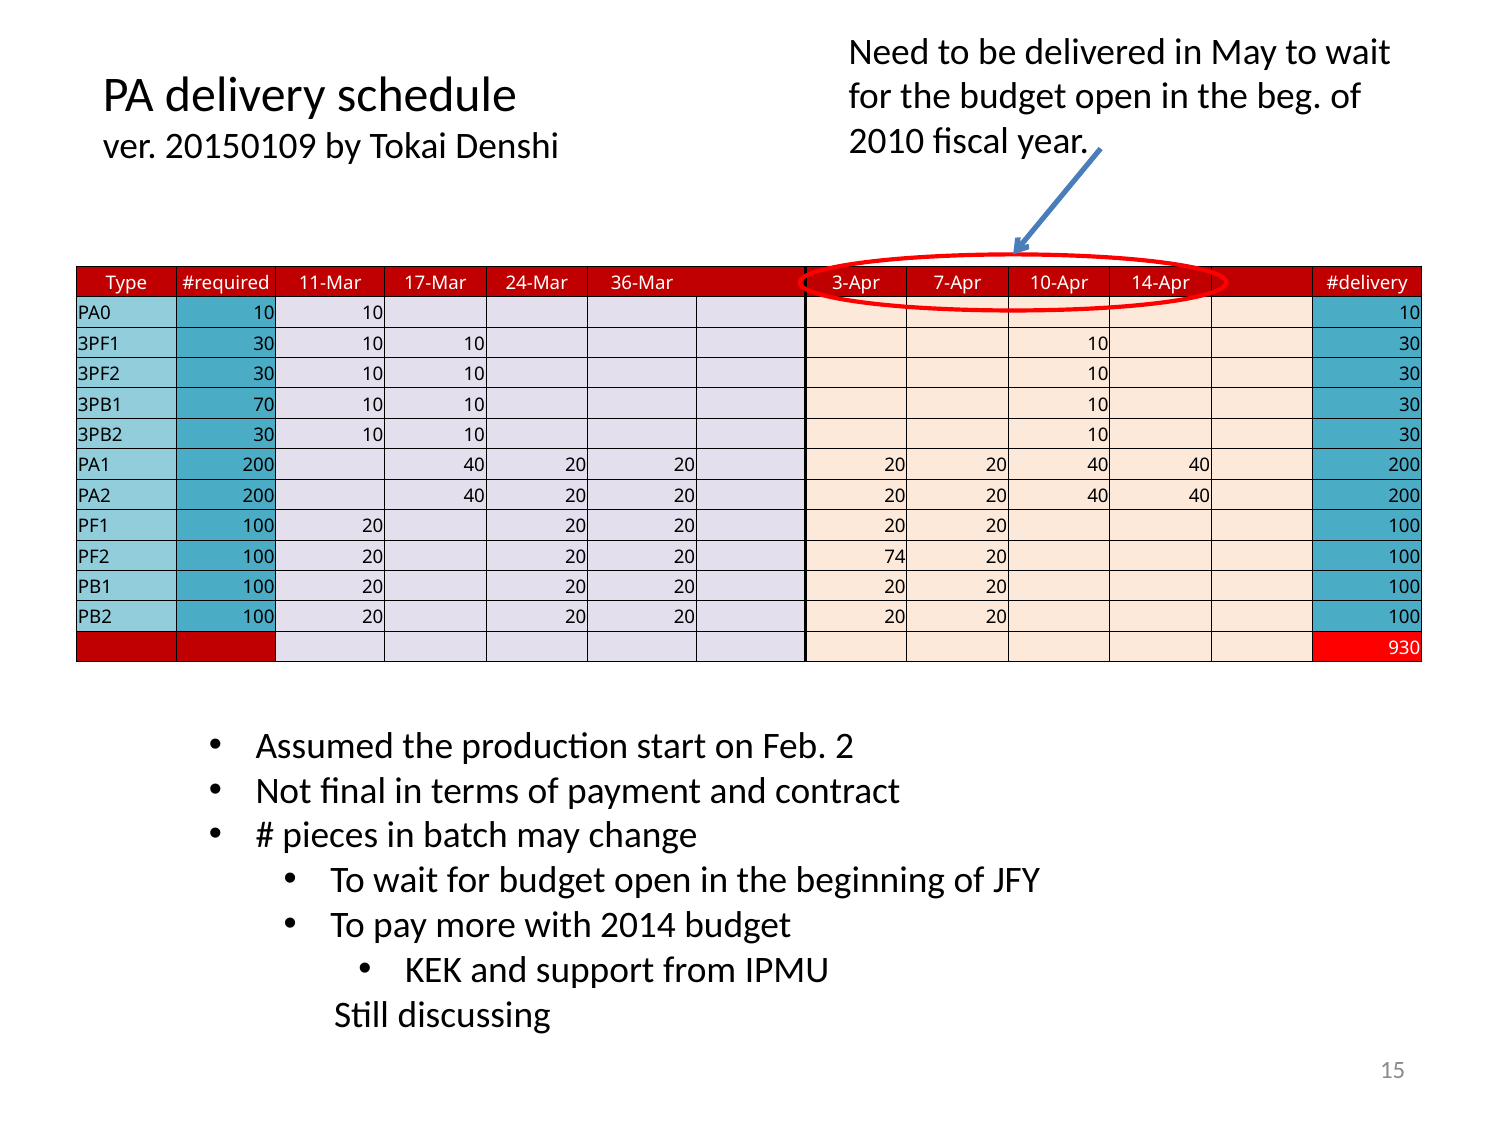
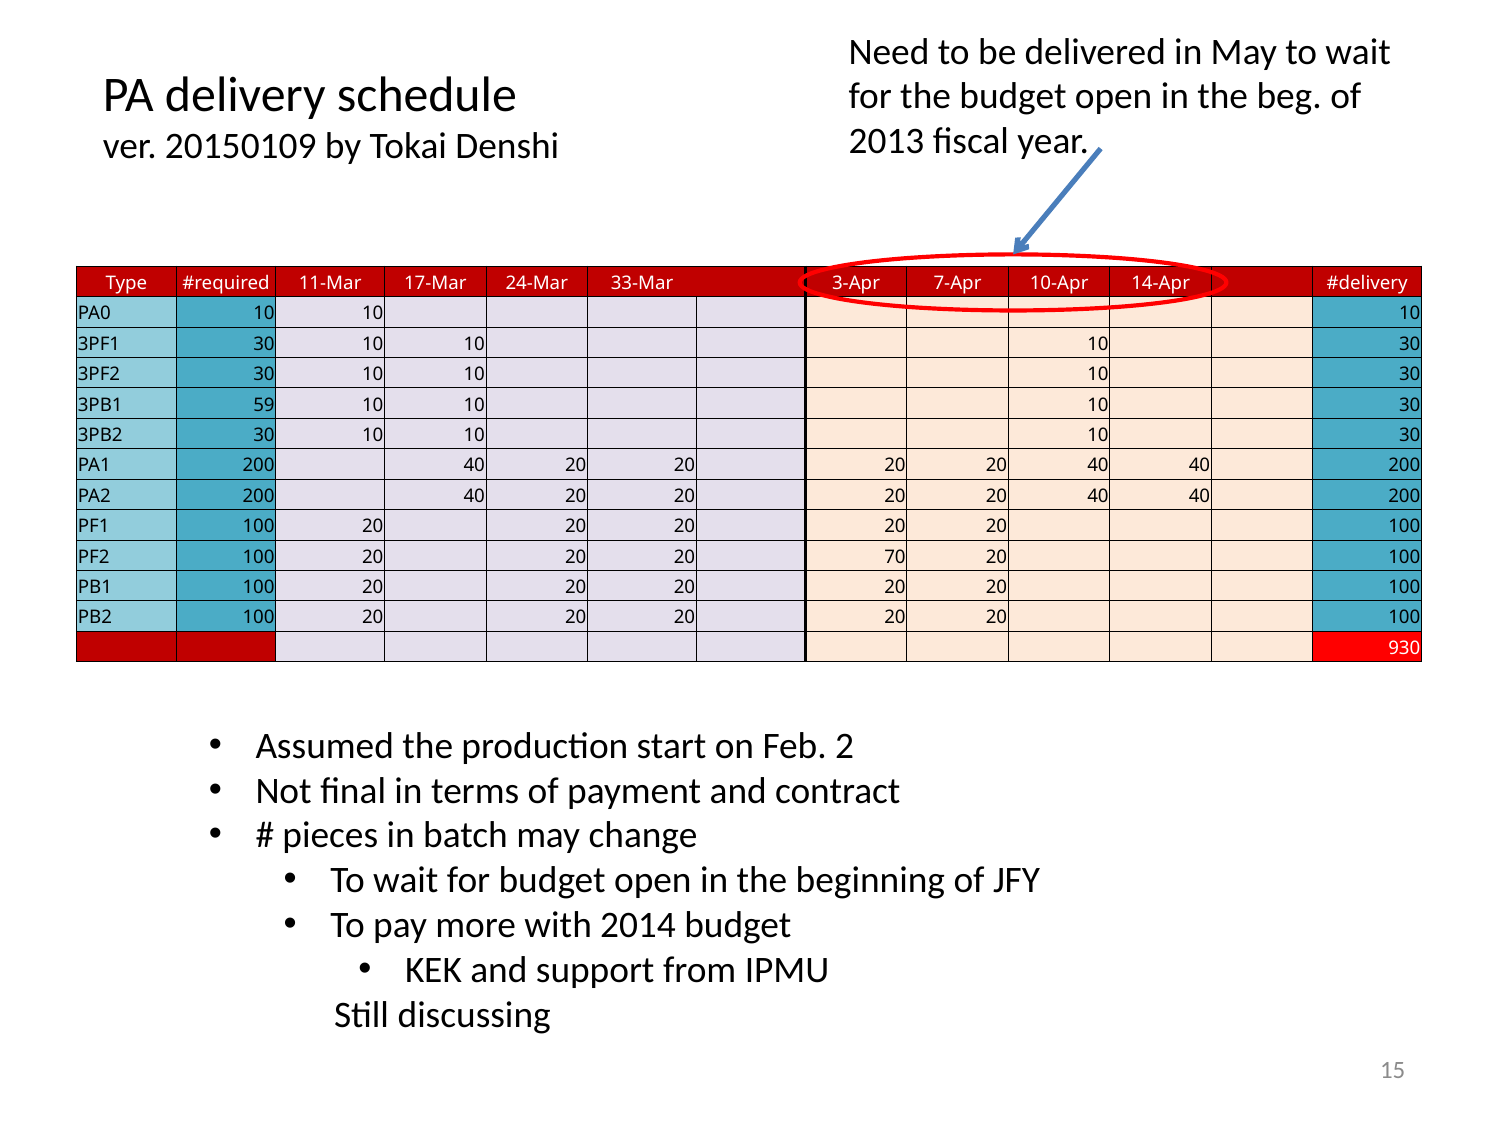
2010: 2010 -> 2013 (887, 141)
36-Mar: 36-Mar -> 33-Mar (642, 283)
70: 70 -> 59 (264, 405)
74: 74 -> 70 (895, 557)
